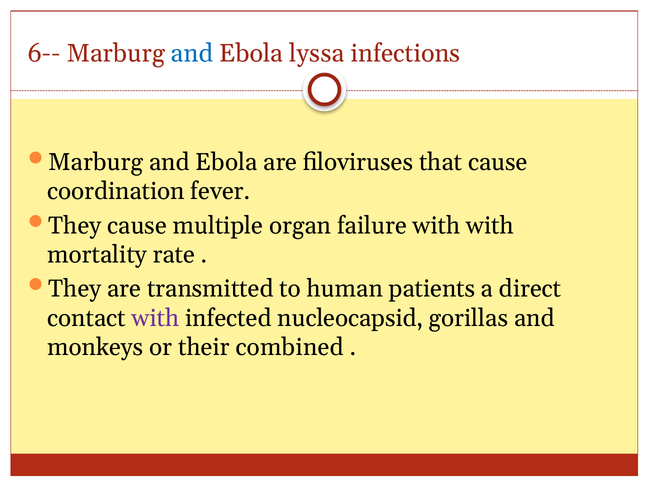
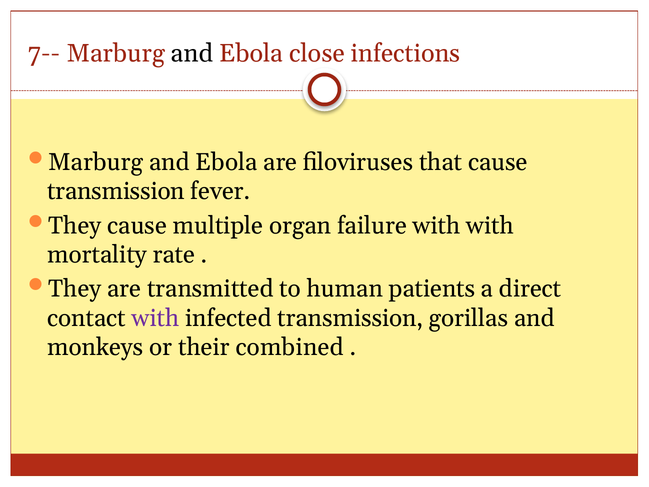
6--: 6-- -> 7-- (44, 54)
and colour: blue -> black (192, 54)
lyssa: lyssa -> close (317, 54)
coordination: coordination -> transmission (116, 191)
infected nucleocapsid: nucleocapsid -> transmission (350, 318)
